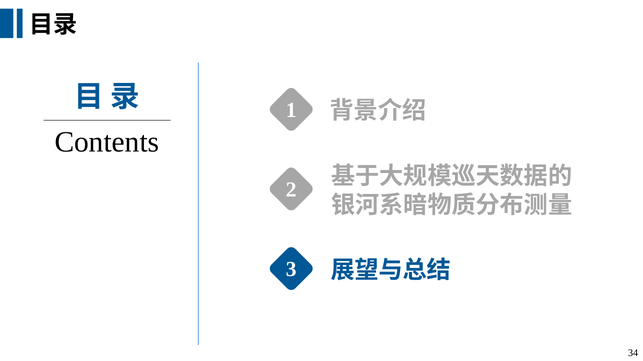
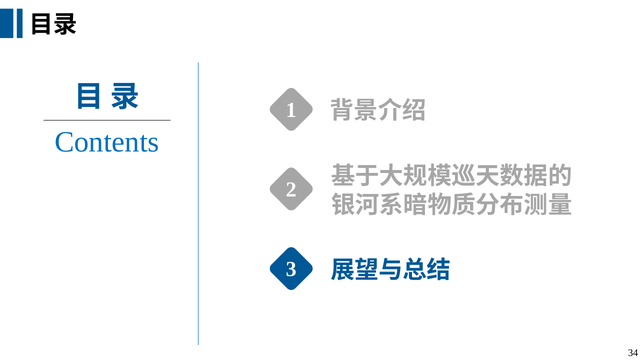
Contents colour: black -> blue (107, 142)
